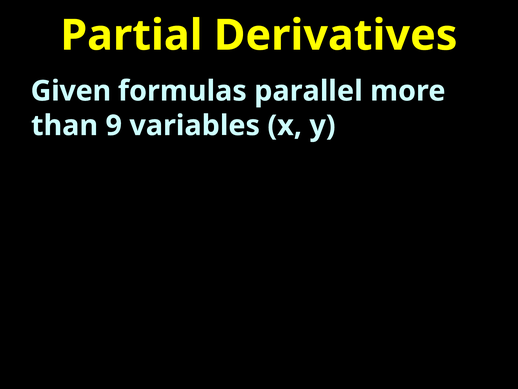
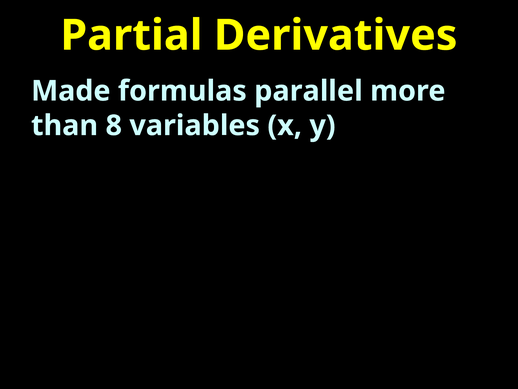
Given: Given -> Made (71, 91)
9: 9 -> 8 (114, 125)
